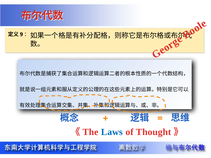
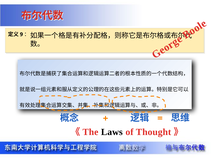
Laws colour: blue -> black (112, 132)
